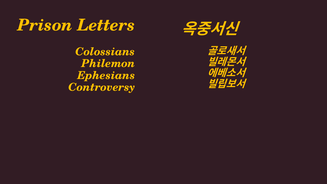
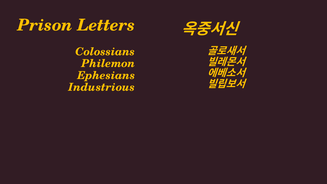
Controversy: Controversy -> Industrious (102, 87)
